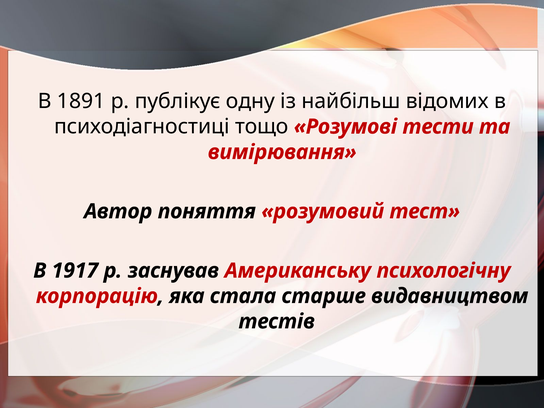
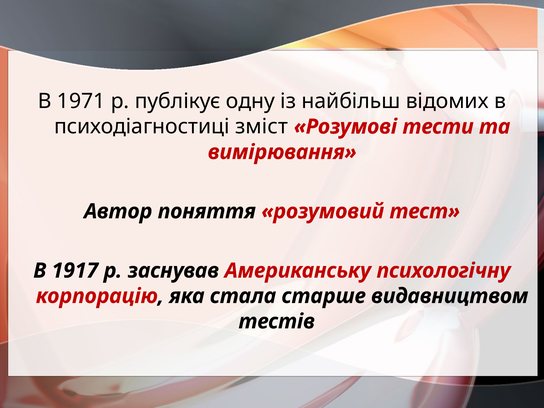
1891: 1891 -> 1971 (81, 101)
тощо: тощо -> зміст (262, 127)
